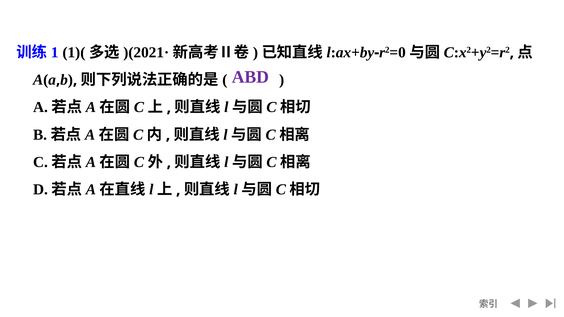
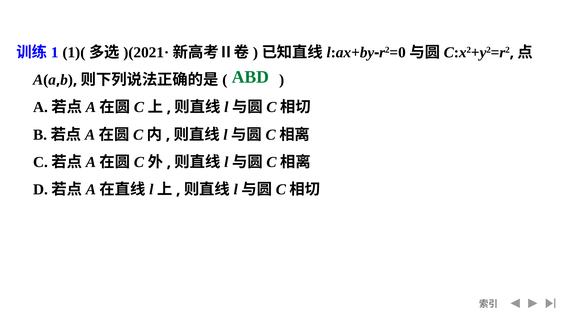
ABD colour: purple -> green (250, 77)
